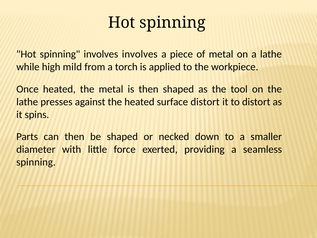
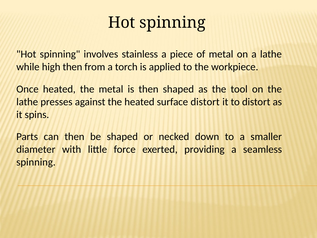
involves involves: involves -> stainless (140, 54)
high mild: mild -> then (72, 67)
